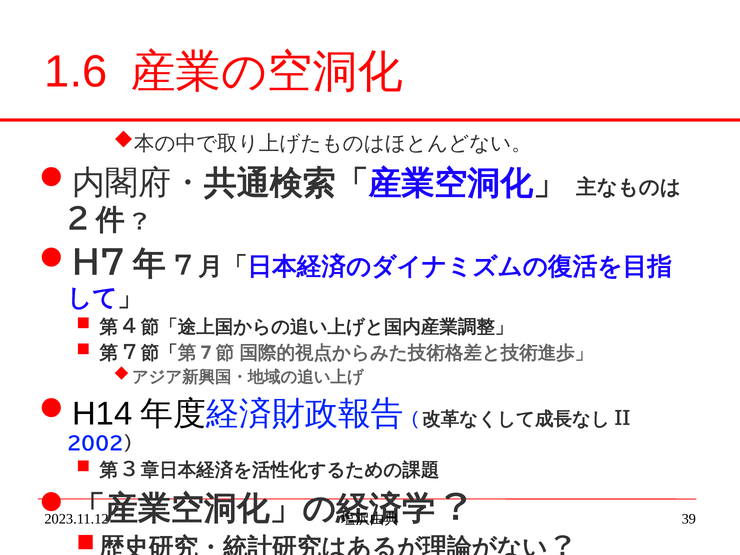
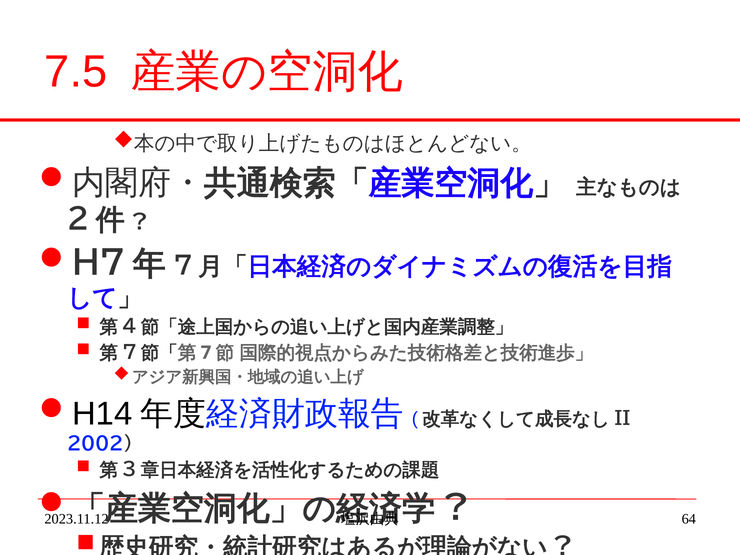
1.6: 1.6 -> 7.5 (76, 72)
39: 39 -> 64 (689, 519)
